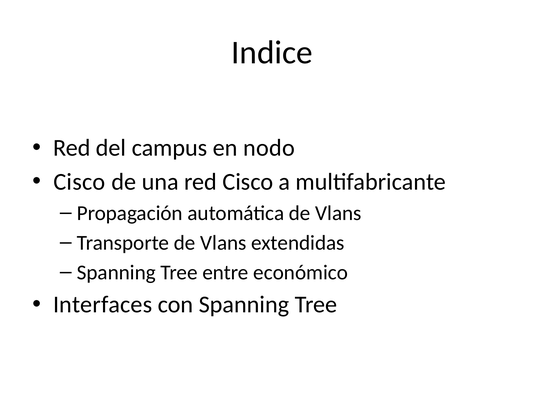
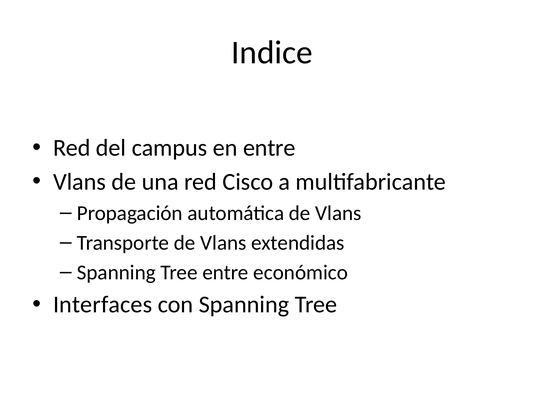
en nodo: nodo -> entre (269, 148)
Cisco: Cisco -> Vlans (80, 182)
